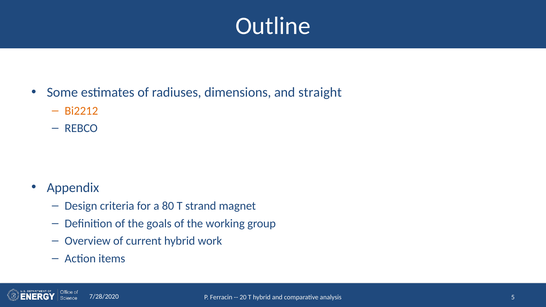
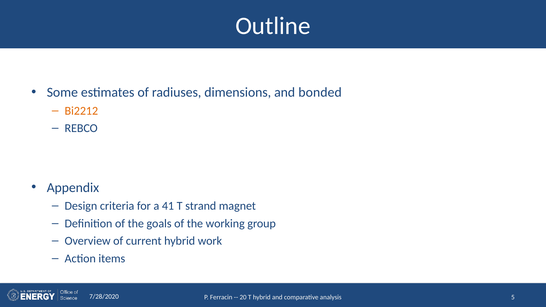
straight: straight -> bonded (320, 92)
80: 80 -> 41 (168, 206)
